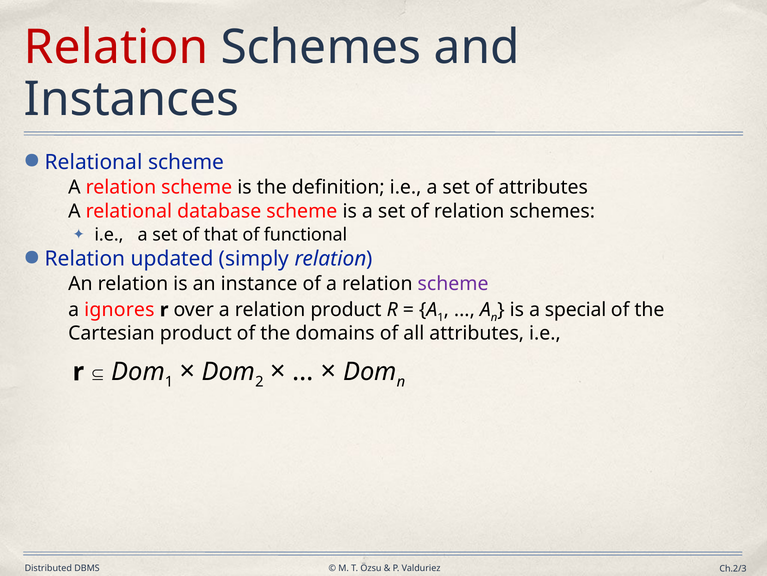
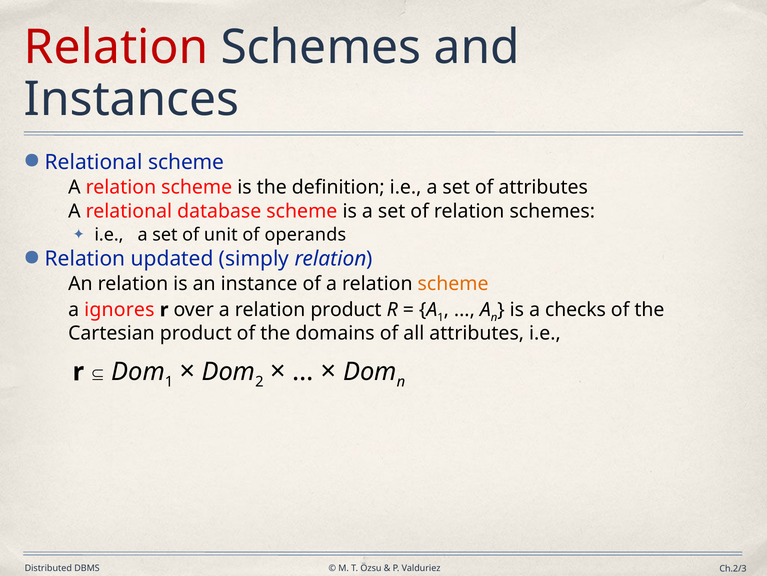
that: that -> unit (221, 234)
functional: functional -> operands (305, 234)
scheme colour: purple -> orange (453, 284)
special: special -> checks (576, 309)
